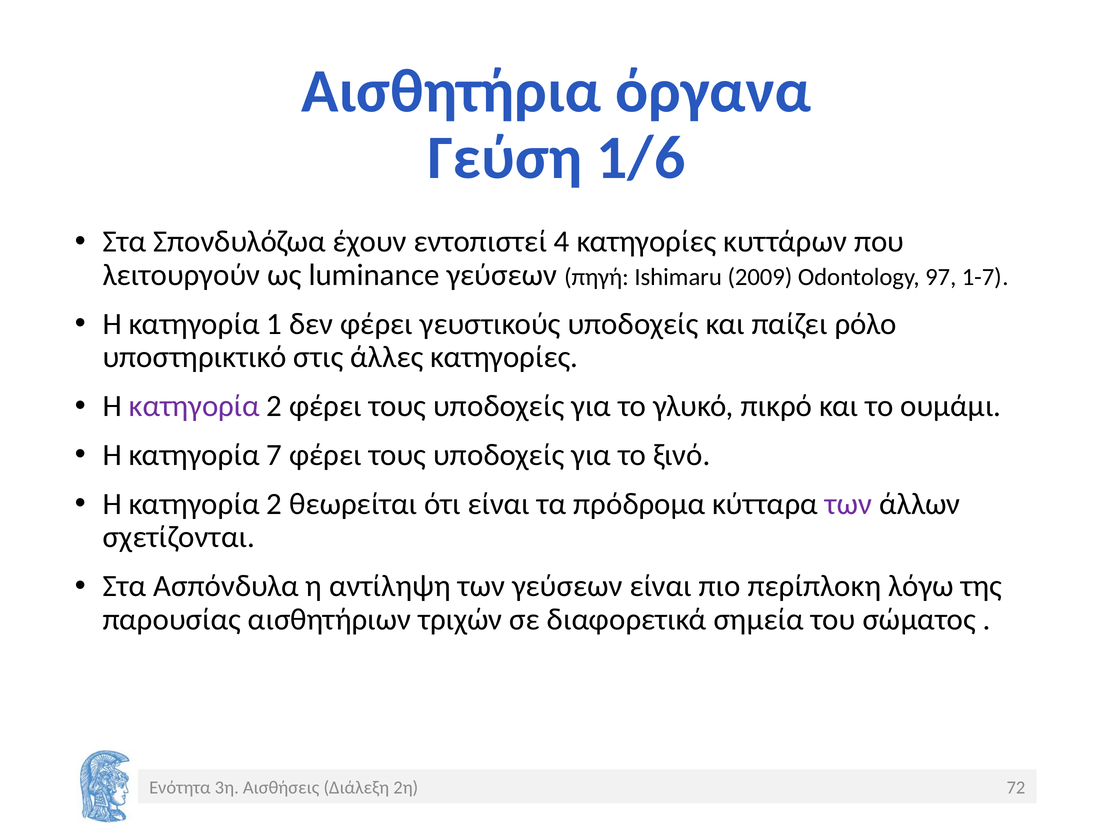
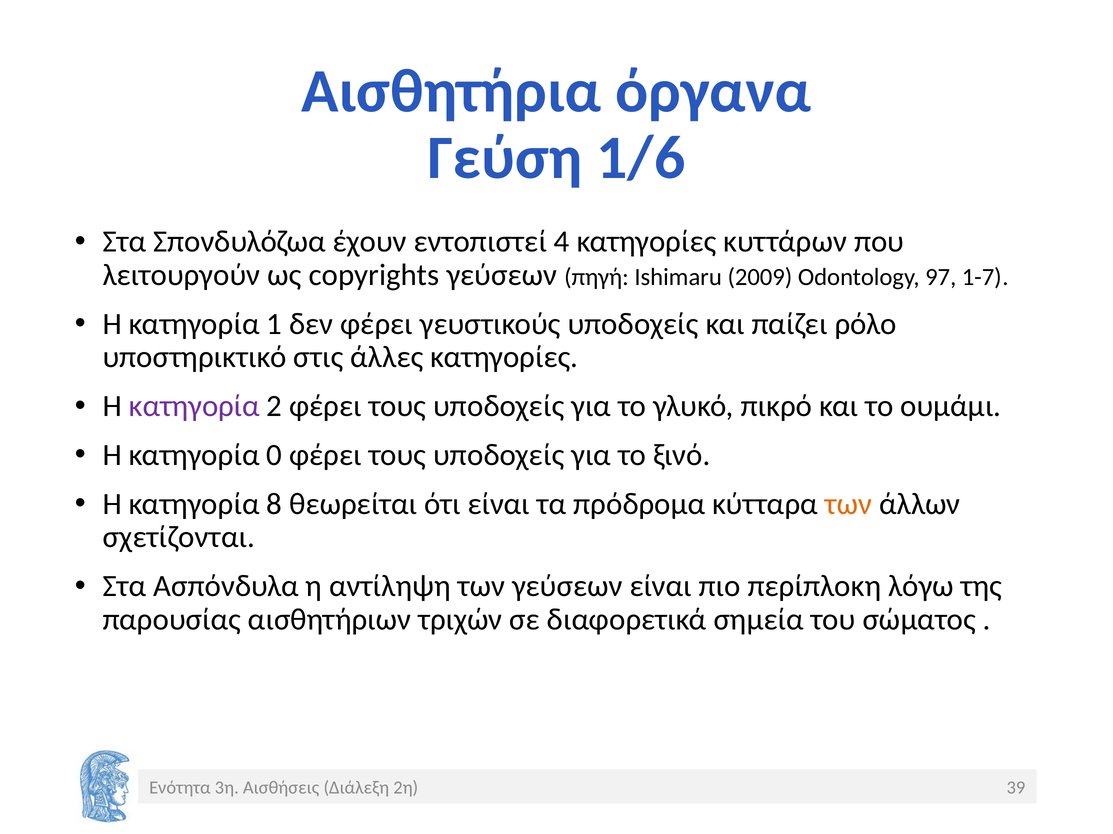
luminance: luminance -> copyrights (374, 275)
7: 7 -> 0 (274, 455)
2: 2 -> 8 (274, 504)
των colour: purple -> orange (848, 504)
72: 72 -> 39 (1016, 788)
